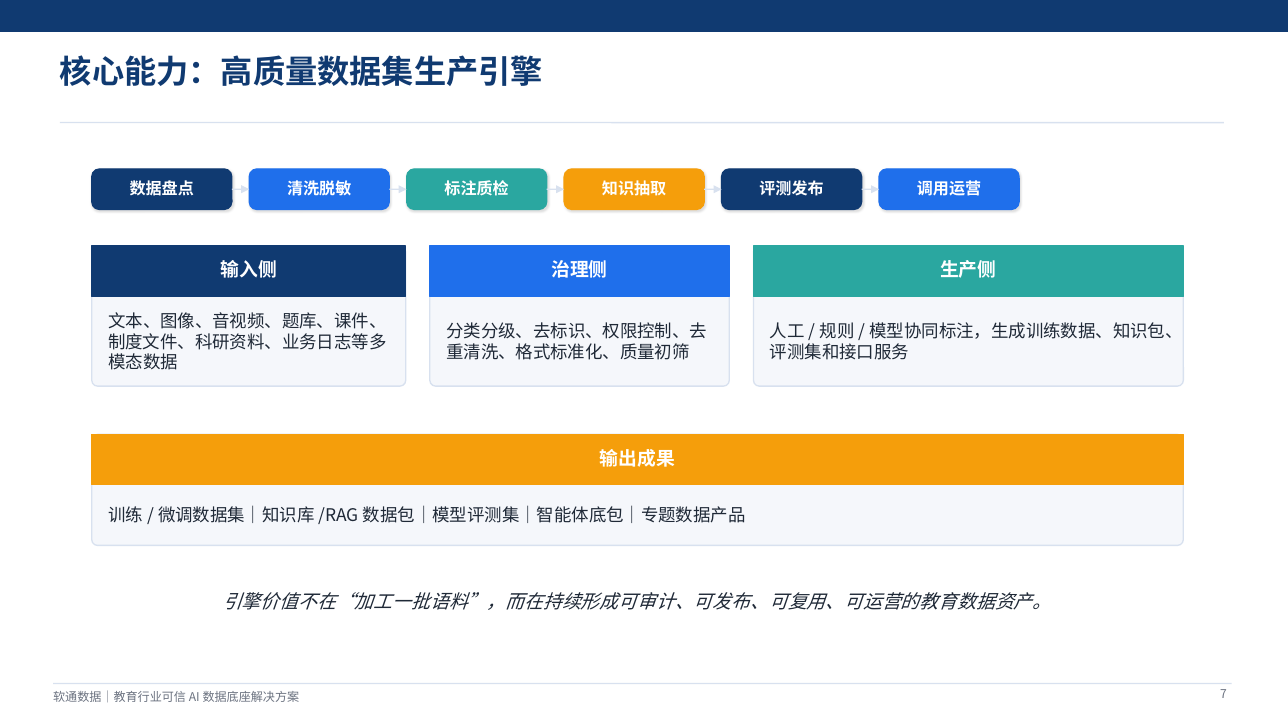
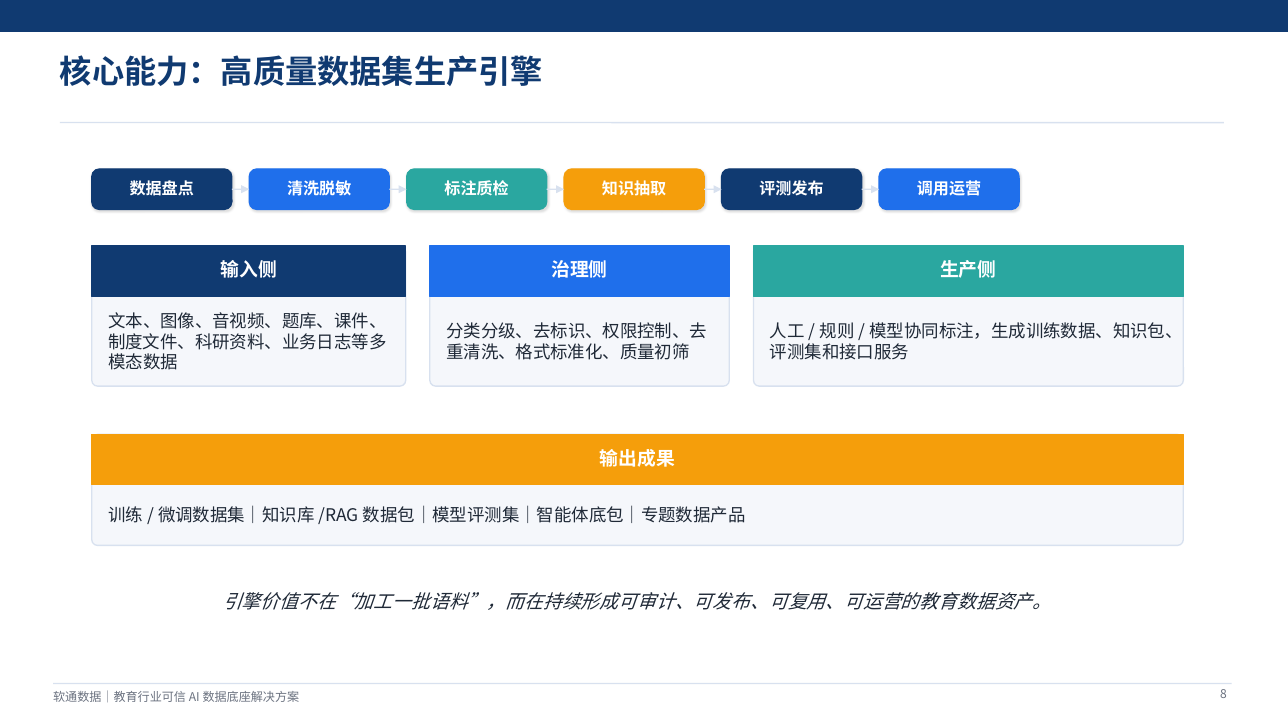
7: 7 -> 8 (1224, 695)
